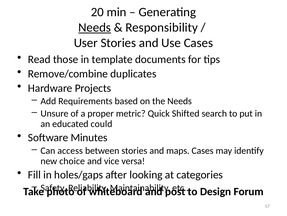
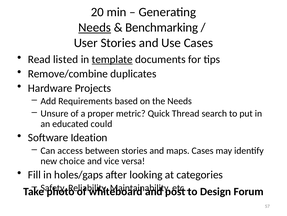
Responsibility: Responsibility -> Benchmarking (162, 27)
those: those -> listed (66, 59)
template underline: none -> present (112, 59)
Shifted: Shifted -> Thread (186, 113)
Minutes: Minutes -> Ideation (89, 137)
